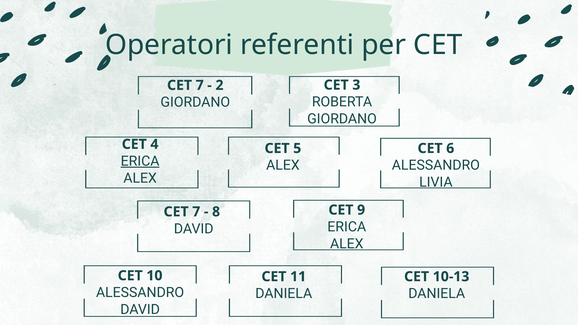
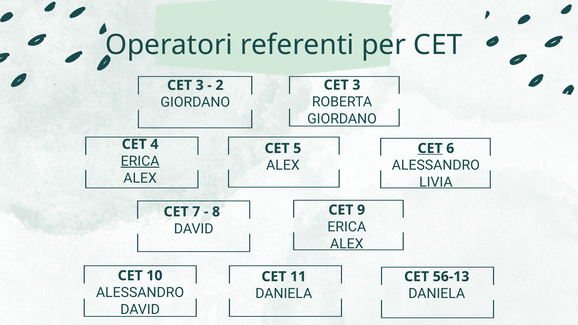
7: 7 -> 3 (200, 85)
CET underline: none -> present (430, 148)
10-13: 10-13 -> 56-13 (451, 277)
